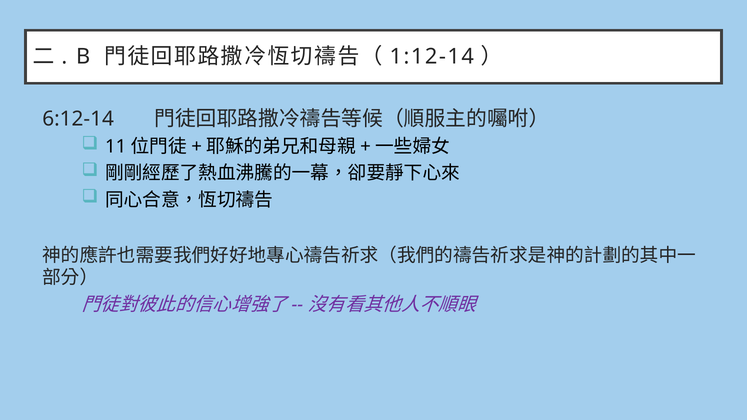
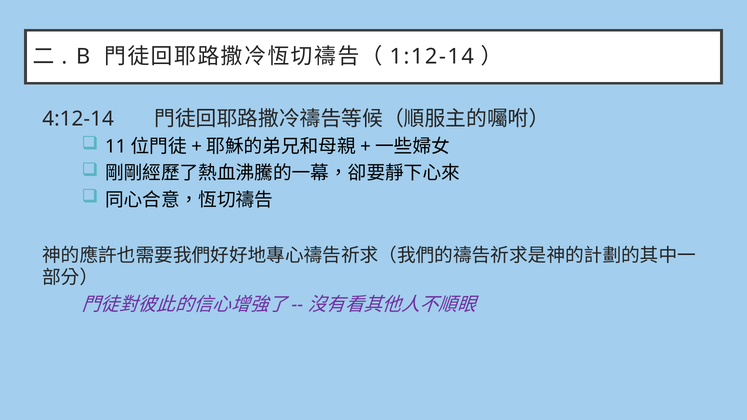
6:12-14: 6:12-14 -> 4:12-14 (78, 119)
